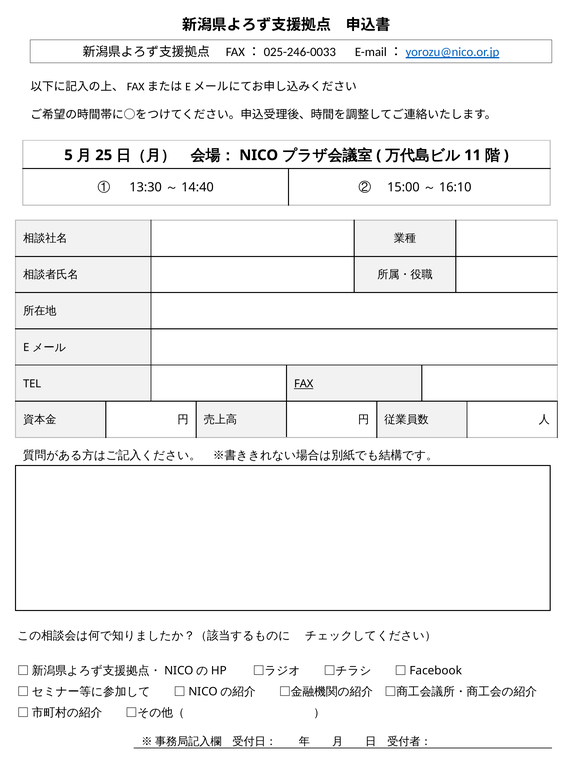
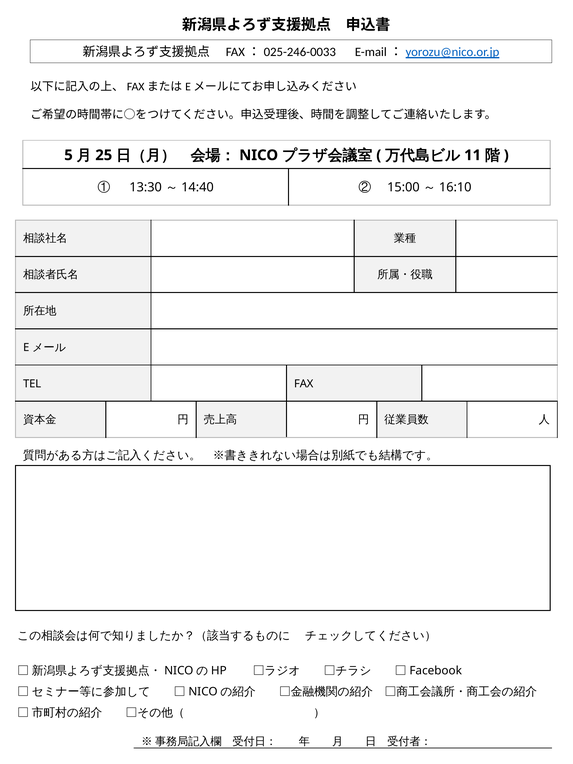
FAX underline: present -> none (304, 384)
